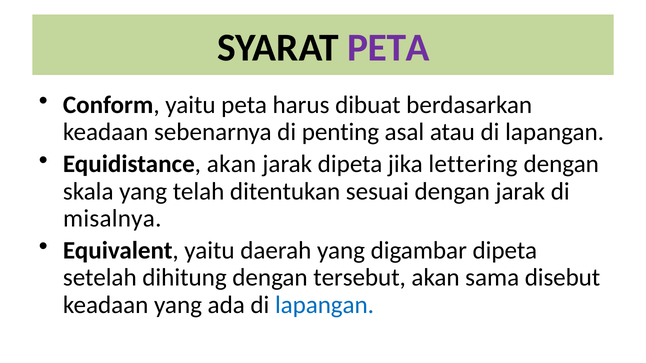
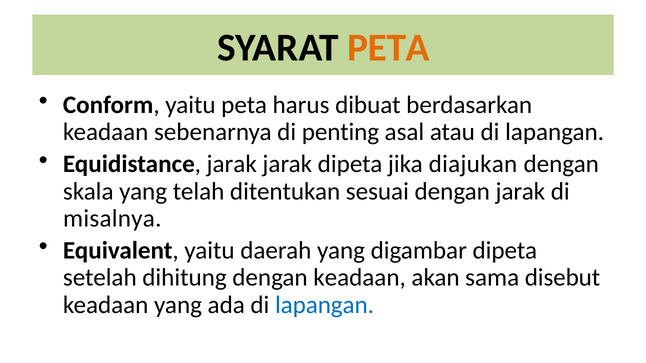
PETA colour: purple -> orange (388, 48)
Equidistance akan: akan -> jarak (232, 164)
lettering: lettering -> diajukan (473, 164)
dengan tersebut: tersebut -> keadaan (360, 278)
